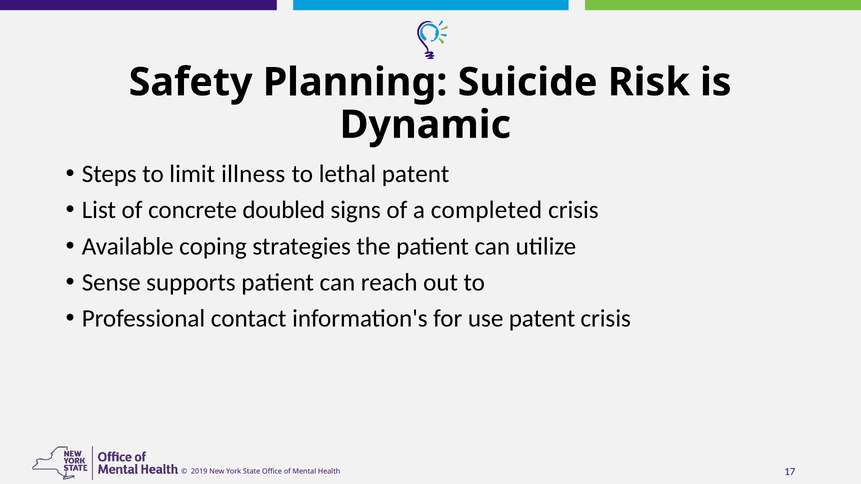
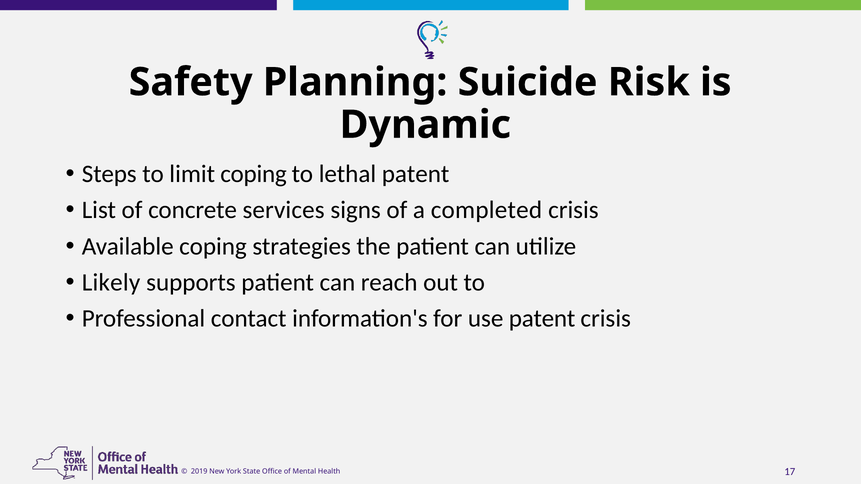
limit illness: illness -> coping (254, 174)
doubled: doubled -> services (284, 210)
Sense: Sense -> Likely (111, 283)
